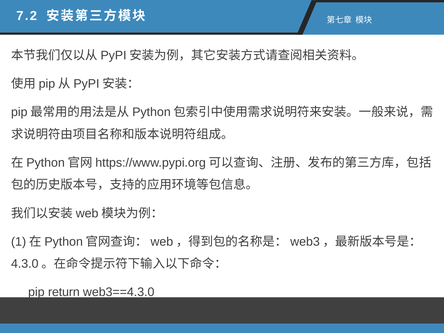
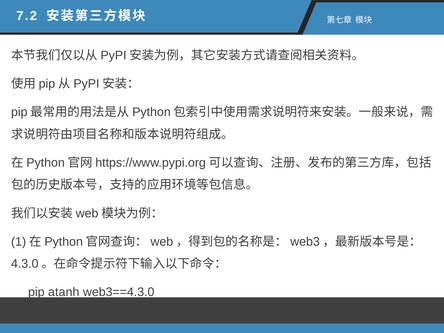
return: return -> atanh (64, 292)
